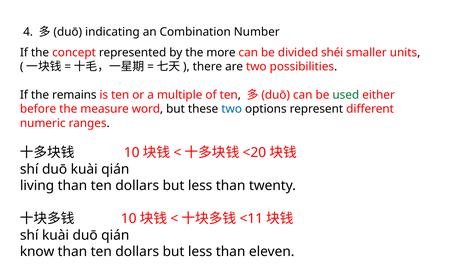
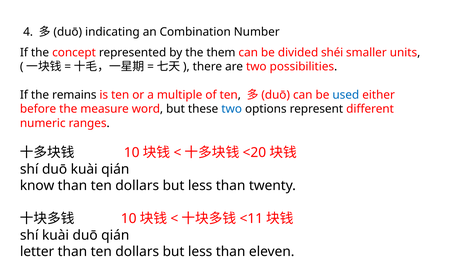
more: more -> them (221, 52)
used colour: green -> blue (346, 95)
living: living -> know (37, 185)
know: know -> letter (37, 251)
